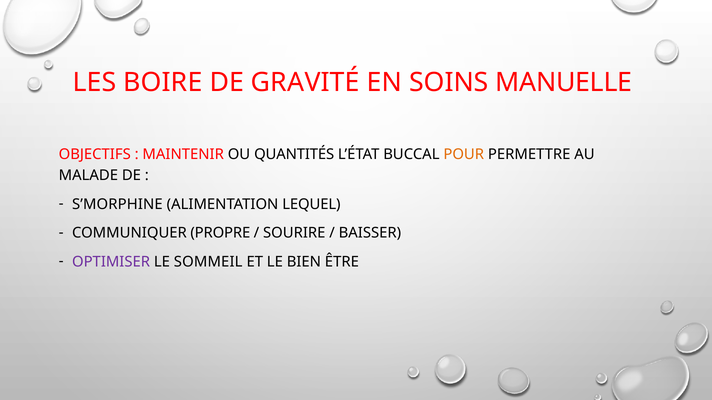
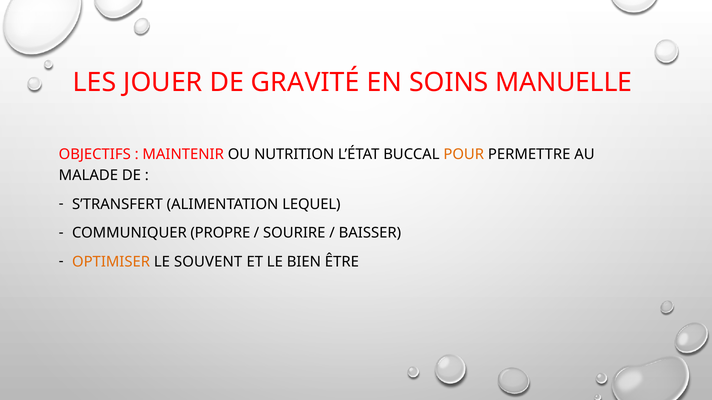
BOIRE: BOIRE -> JOUER (163, 83)
QUANTITÉS: QUANTITÉS -> NUTRITION (294, 154)
S’MORPHINE: S’MORPHINE -> S’TRANSFERT (117, 205)
OPTIMISER colour: purple -> orange (111, 262)
SOMMEIL: SOMMEIL -> SOUVENT (208, 262)
